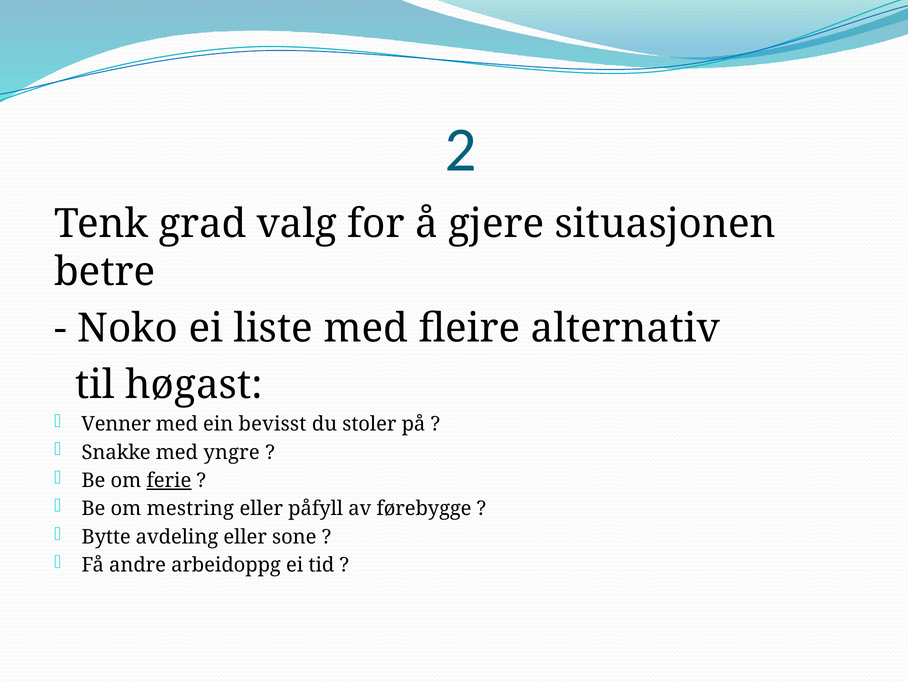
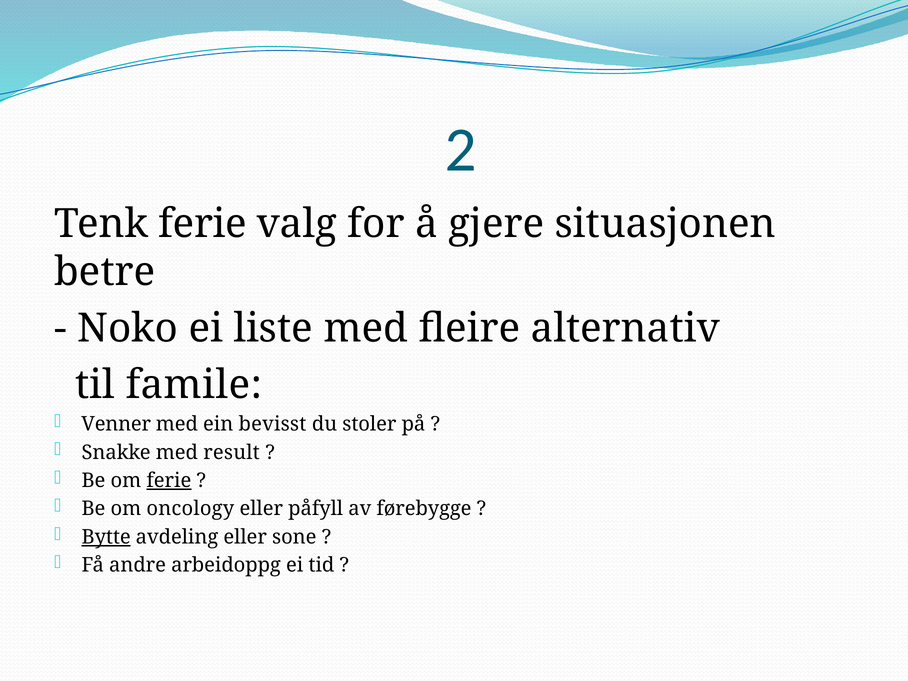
Tenk grad: grad -> ferie (203, 224)
høgast: høgast -> famile (194, 385)
yngre: yngre -> result (232, 452)
mestring: mestring -> oncology (190, 509)
Bytte underline: none -> present (106, 537)
